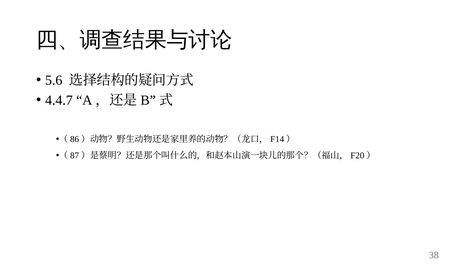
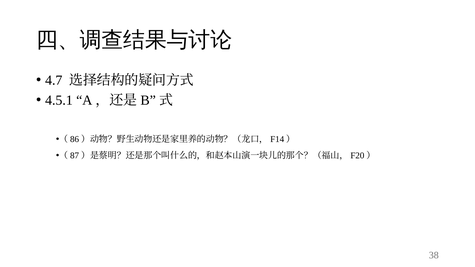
5.6: 5.6 -> 4.7 (54, 80)
4.4.7: 4.4.7 -> 4.5.1 (59, 100)
